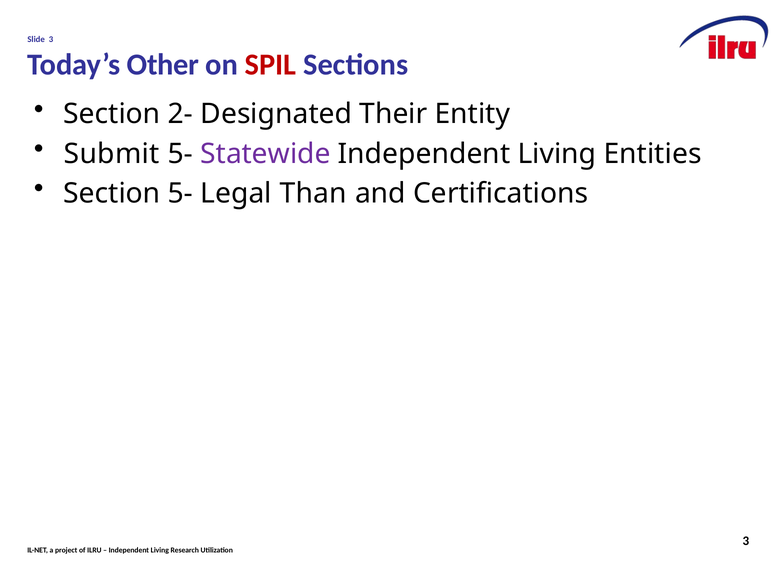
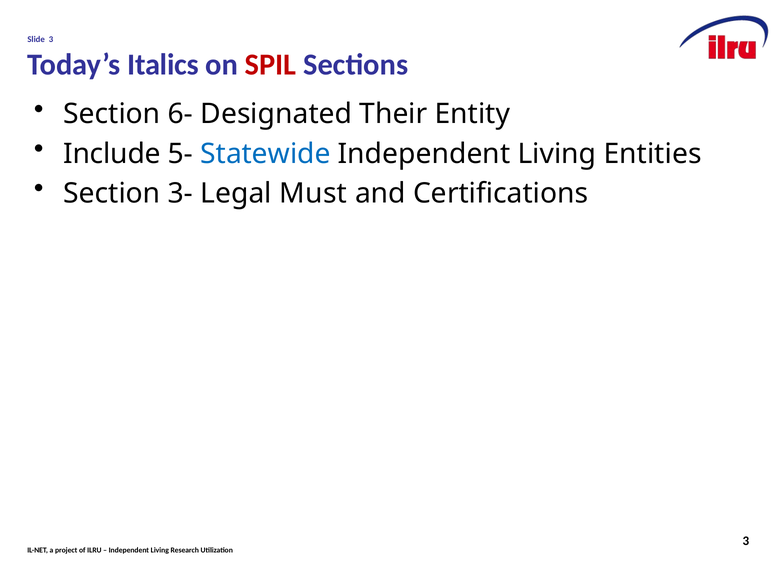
Other: Other -> Italics (163, 65)
2-: 2- -> 6- (180, 114)
Submit: Submit -> Include (112, 154)
Statewide colour: purple -> blue (265, 154)
Section 5-: 5- -> 3- (180, 193)
Than: Than -> Must (313, 193)
